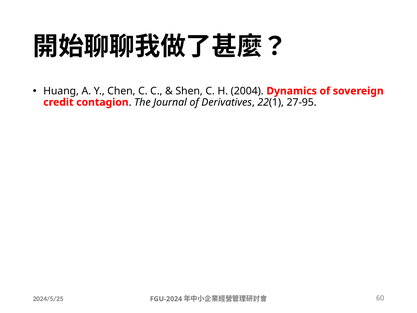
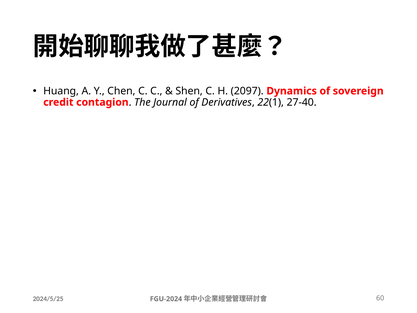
2004: 2004 -> 2097 (247, 91)
27-95: 27-95 -> 27-40 (302, 102)
